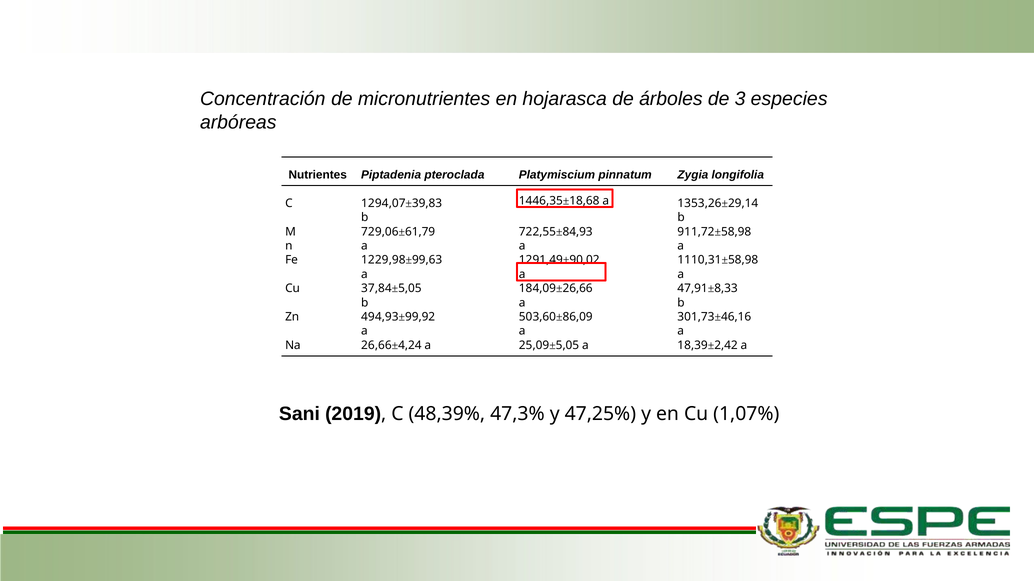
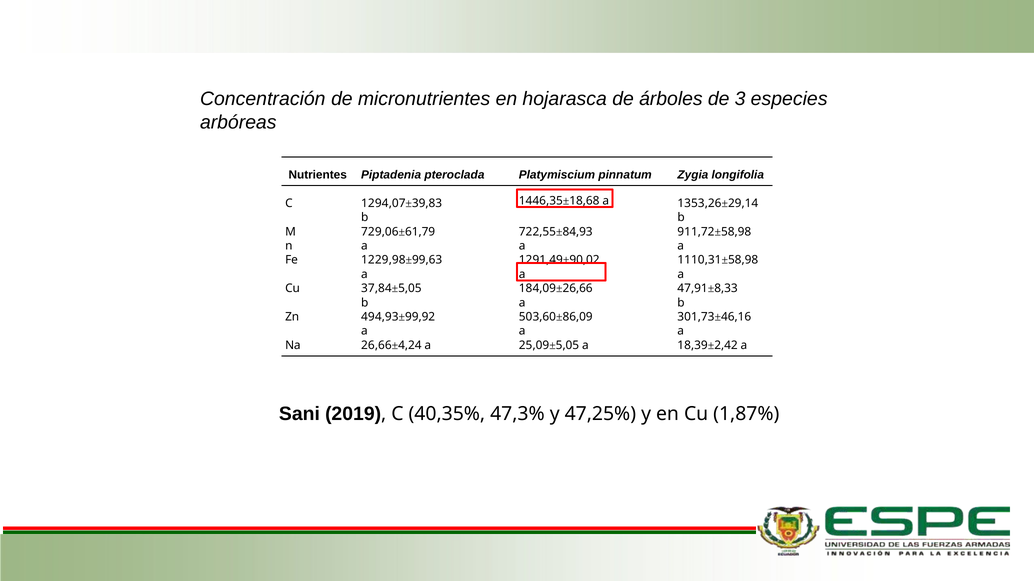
48,39%: 48,39% -> 40,35% (447, 414)
1,07%: 1,07% -> 1,87% (746, 414)
